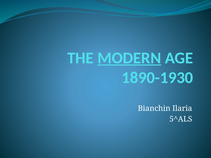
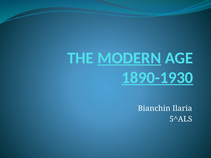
1890-1930 underline: none -> present (157, 78)
